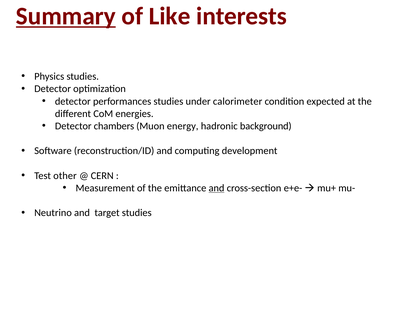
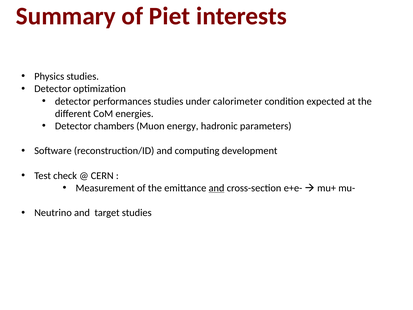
Summary underline: present -> none (66, 16)
Like: Like -> Piet (170, 16)
background: background -> parameters (266, 126)
other: other -> check (65, 176)
